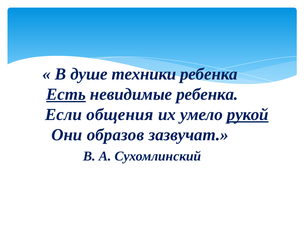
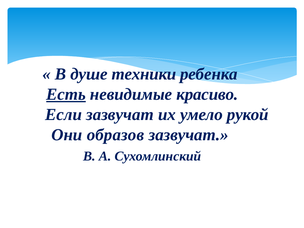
невидимые ребенка: ребенка -> красиво (207, 94)
Если общения: общения -> зазвучат (120, 115)
рукой underline: present -> none (248, 115)
